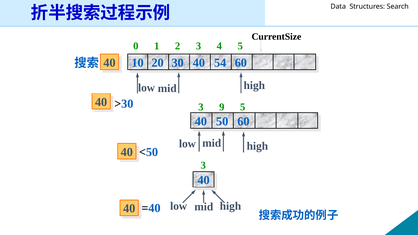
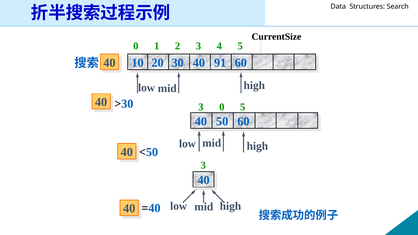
54: 54 -> 91 (220, 63)
3 9: 9 -> 0 (222, 107)
